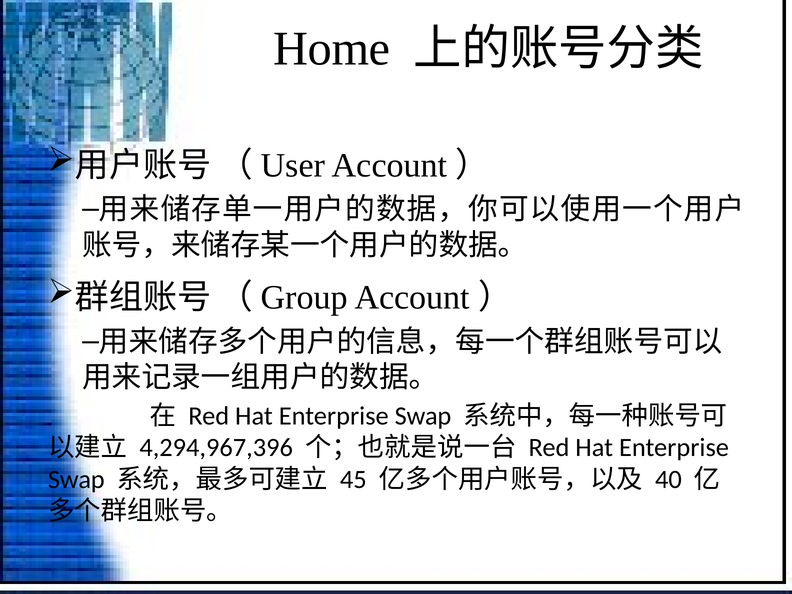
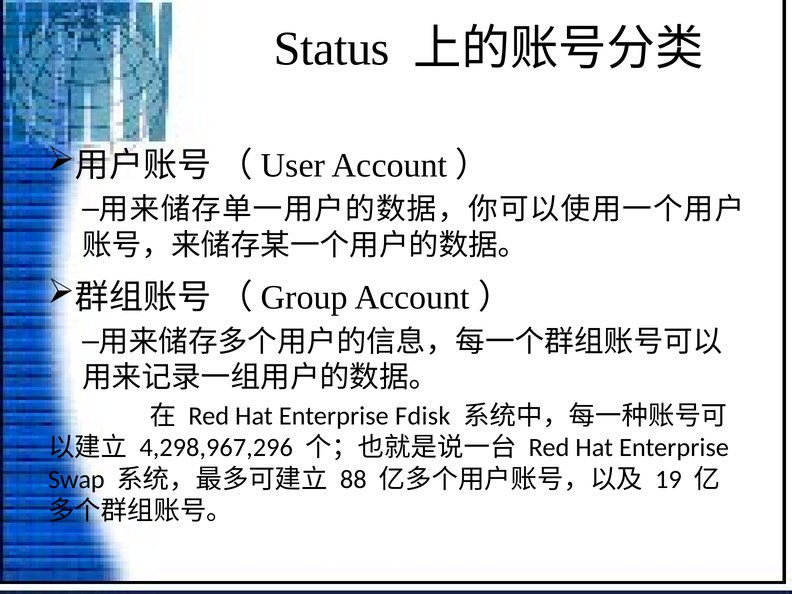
Home: Home -> Status (332, 49)
Swap: Swap -> Fdisk (423, 416)
4,294,967,396: 4,294,967,396 -> 4,298,967,296 (216, 448)
45: 45 -> 88 (353, 479)
40: 40 -> 19 (668, 479)
